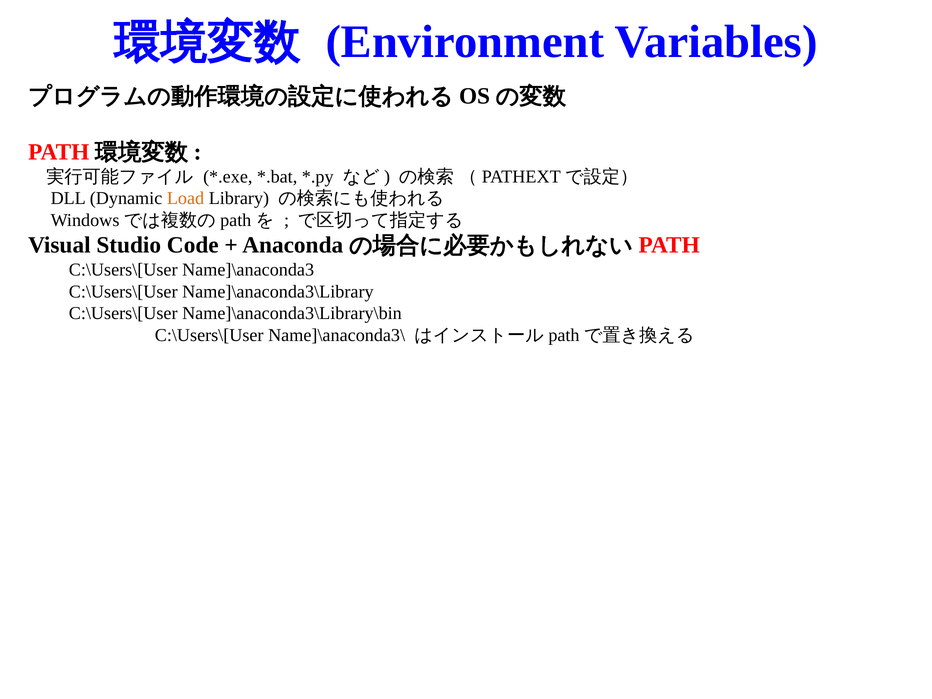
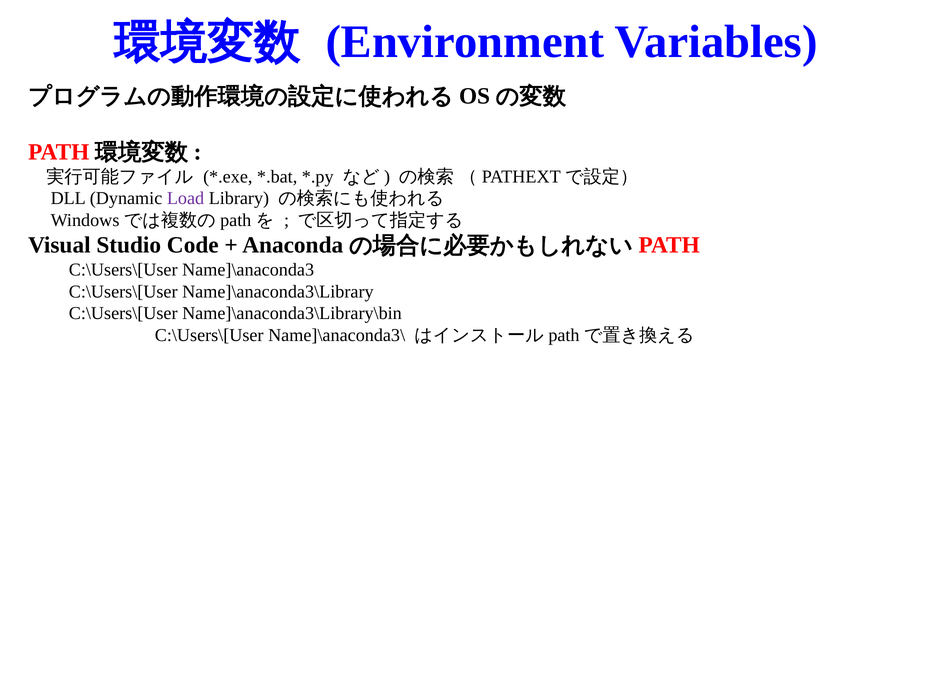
Load colour: orange -> purple (186, 198)
